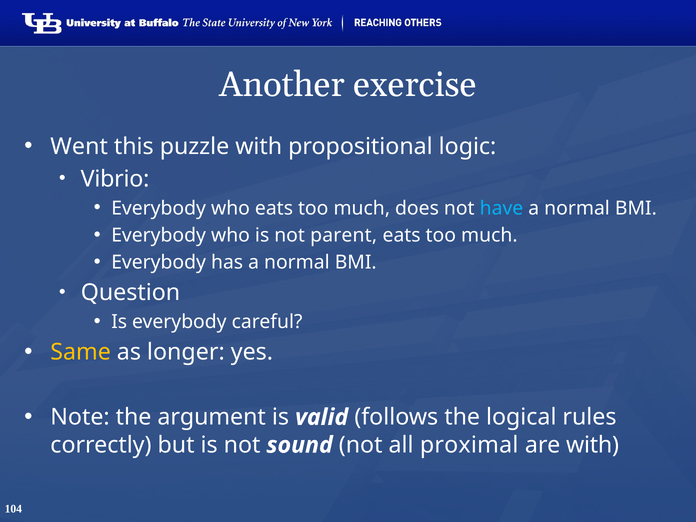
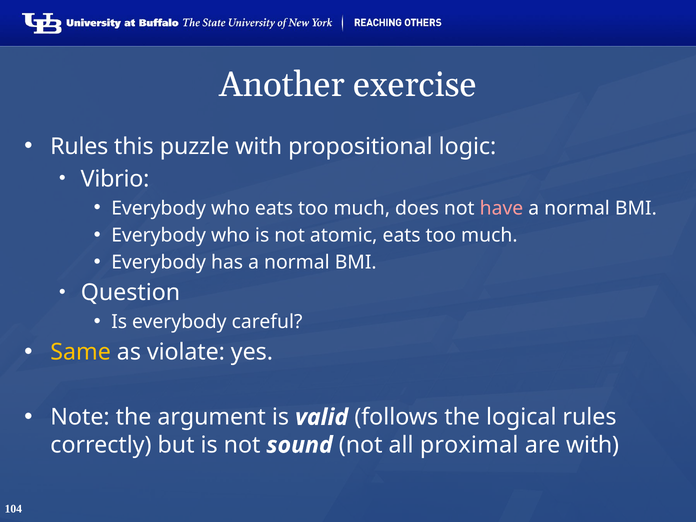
Went: Went -> Rules (79, 147)
have colour: light blue -> pink (501, 208)
parent: parent -> atomic (344, 235)
longer: longer -> violate (186, 352)
